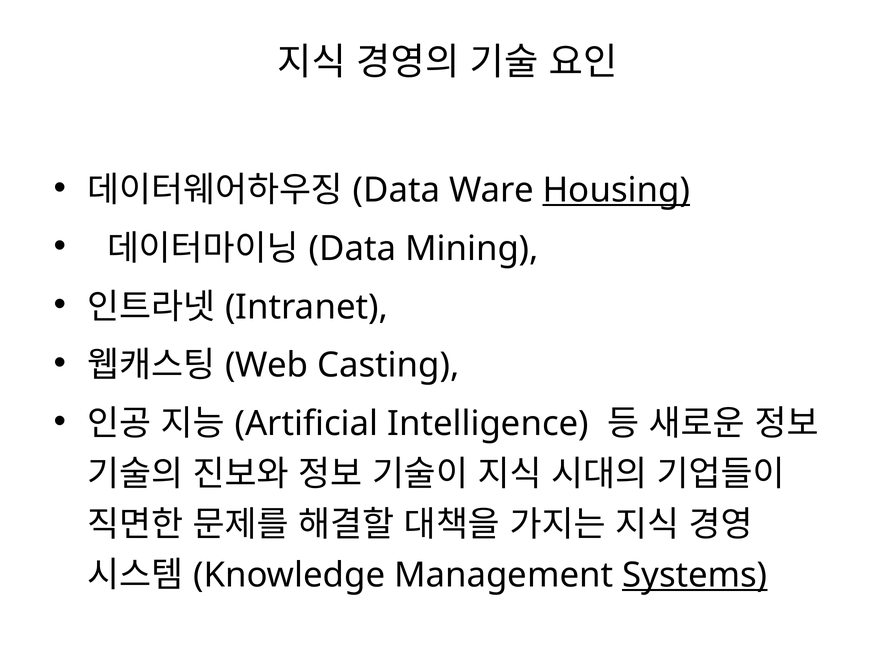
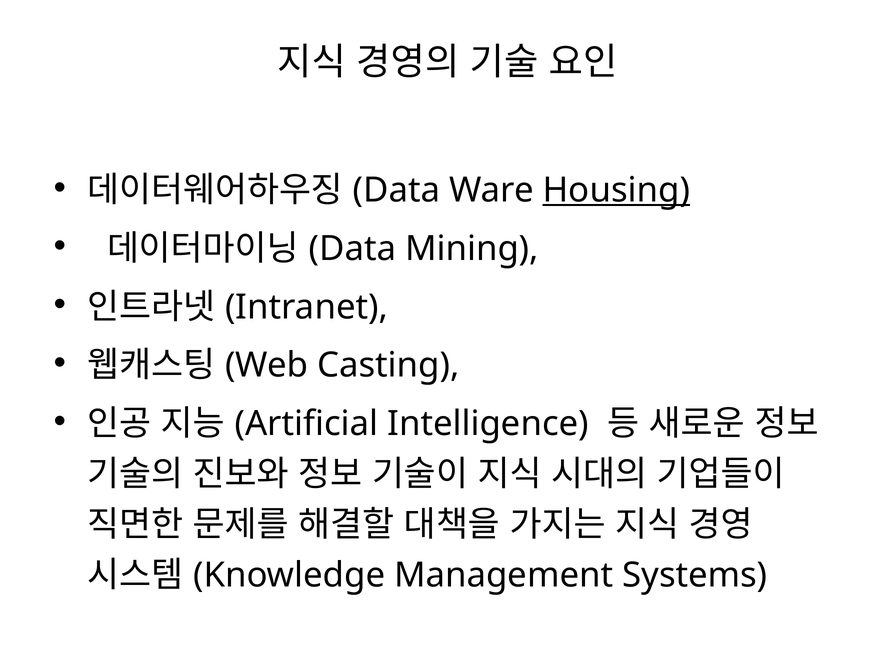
Systems underline: present -> none (695, 574)
